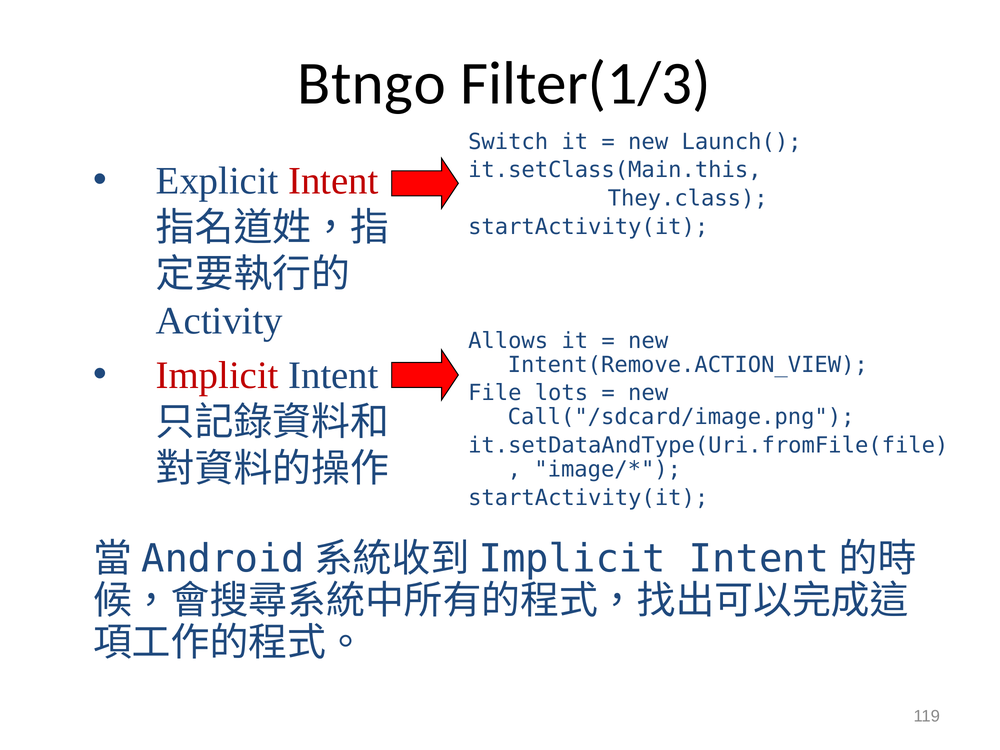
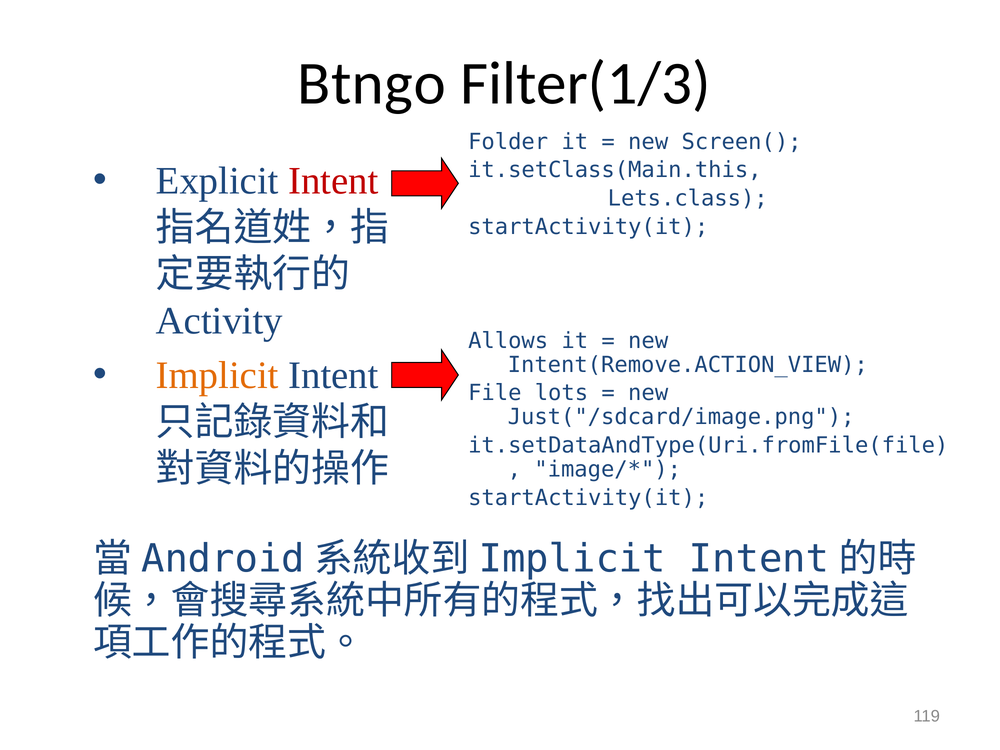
Switch: Switch -> Folder (508, 142)
Launch(: Launch( -> Screen( (742, 142)
They.class: They.class -> Lets.class (688, 199)
Implicit colour: red -> orange (217, 376)
Call("/sdcard/image.png: Call("/sdcard/image.png -> Just("/sdcard/image.png (681, 417)
